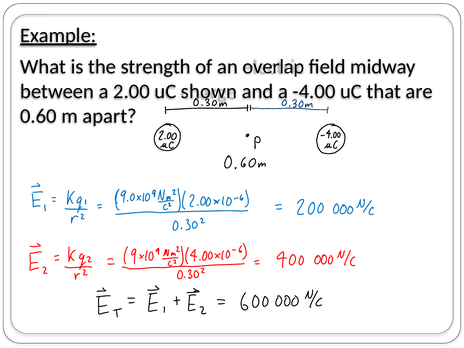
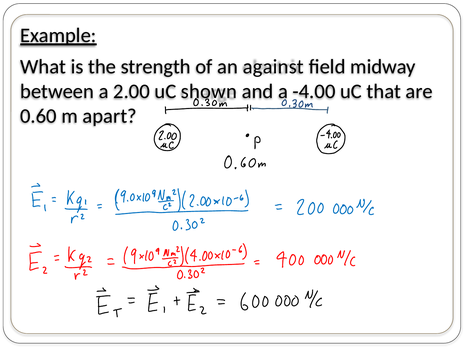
overlap: overlap -> against (273, 67)
